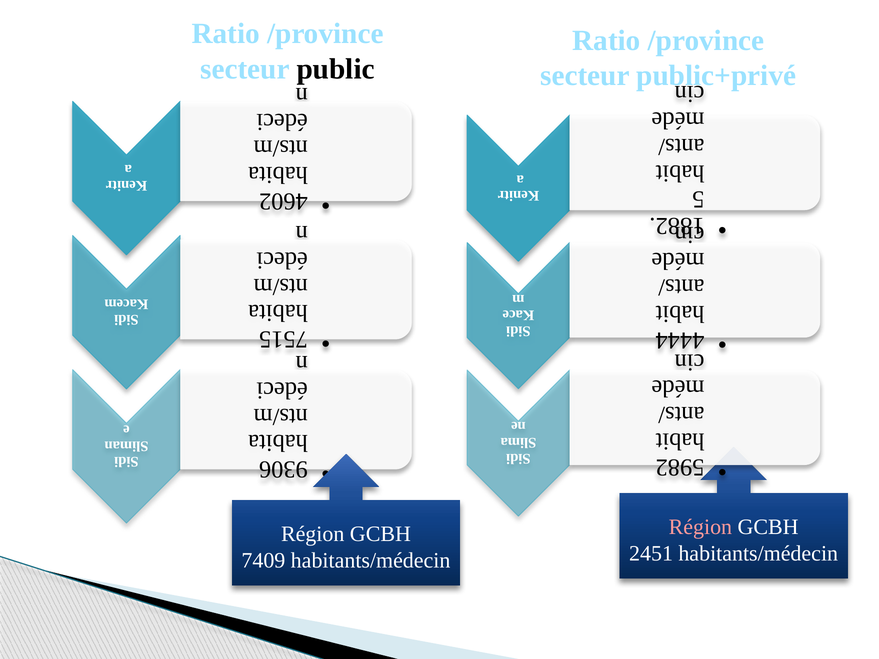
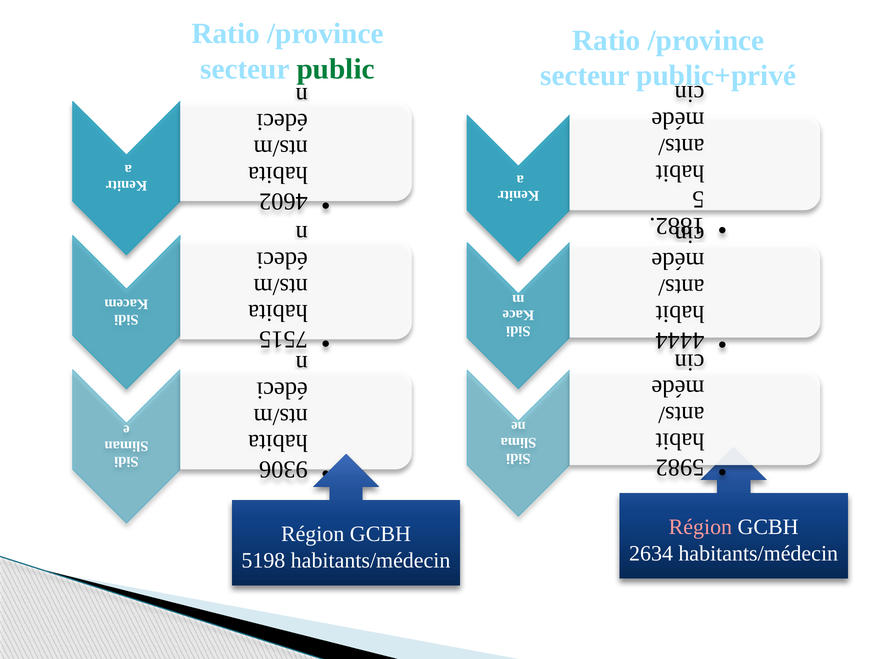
public colour: black -> green (336, 69)
2451: 2451 -> 2634 (651, 554)
7409: 7409 -> 5198 (263, 561)
